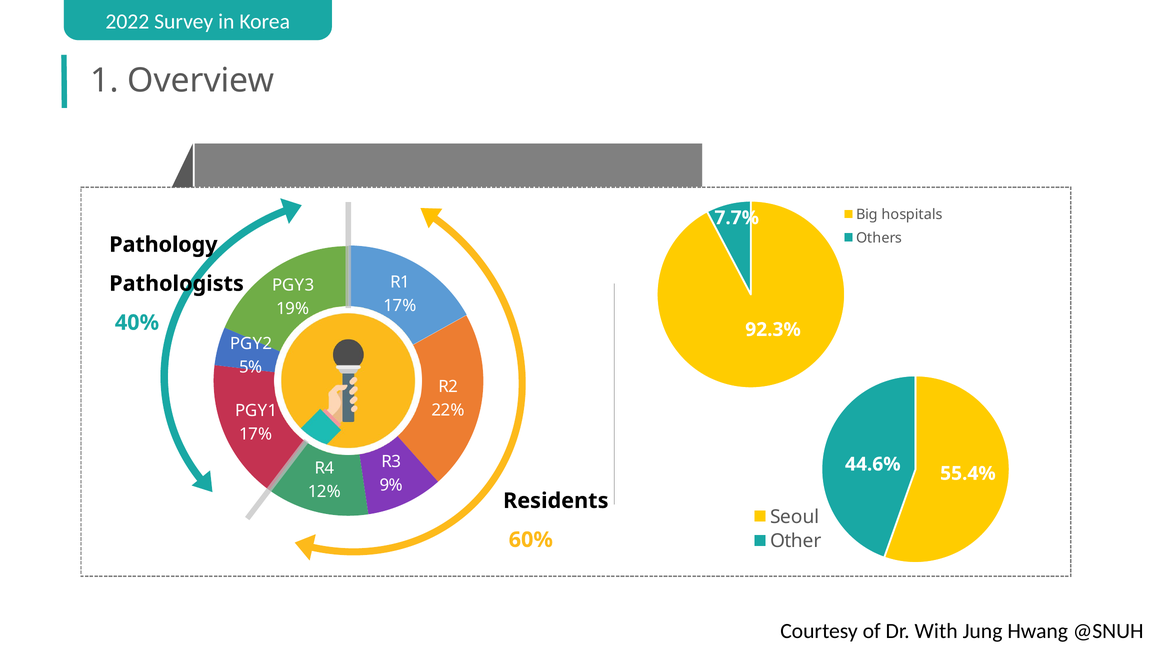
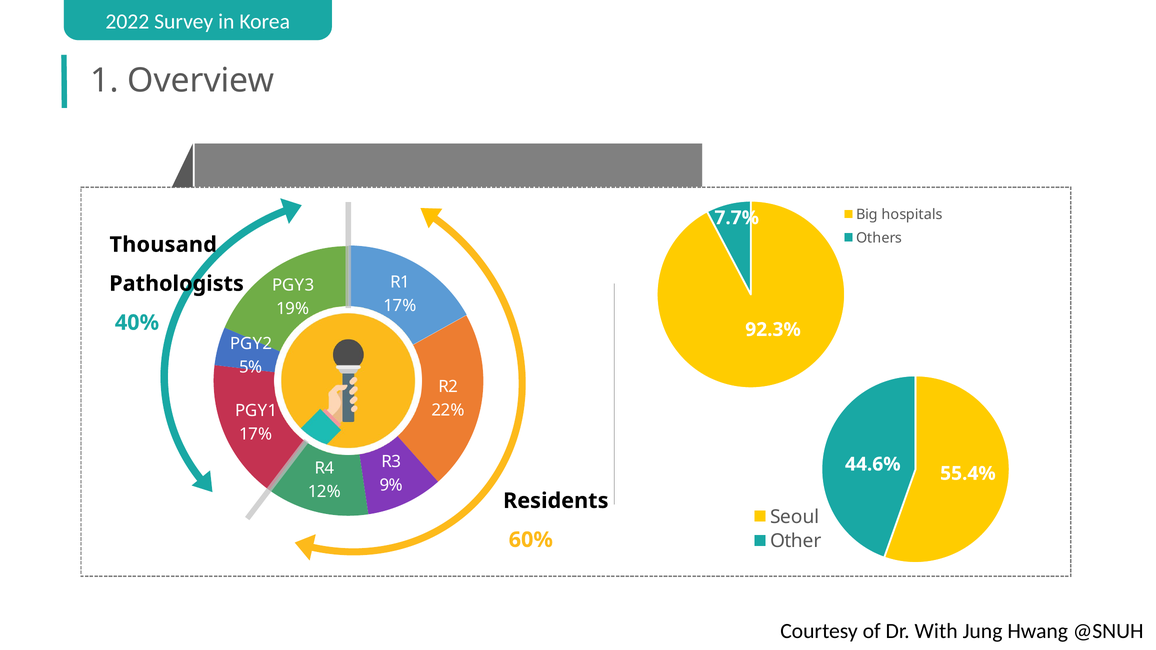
Pathology: Pathology -> Thousand (163, 245)
